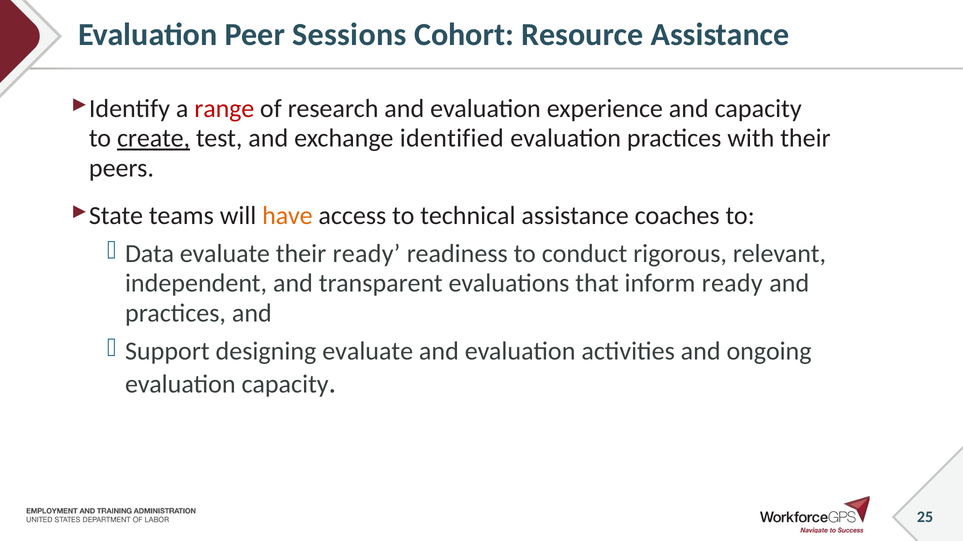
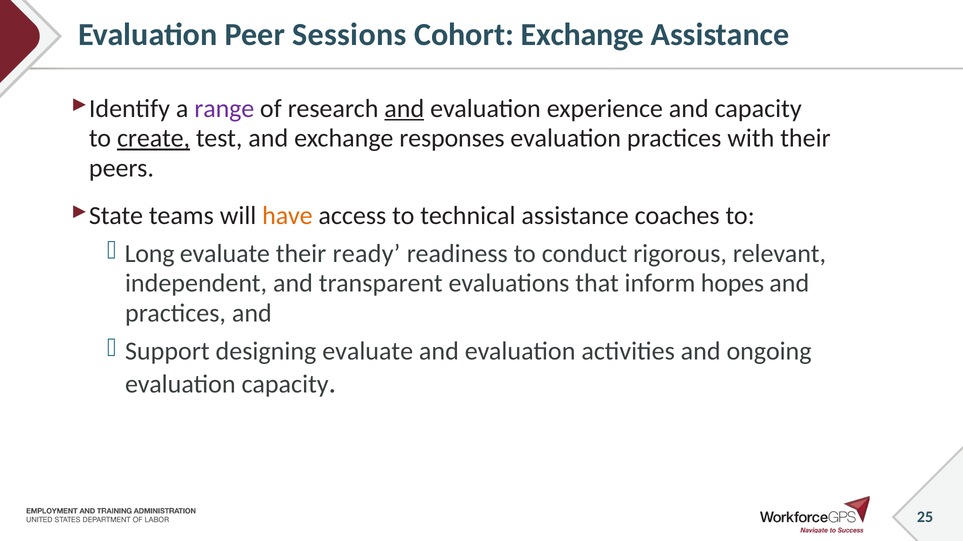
Cohort Resource: Resource -> Exchange (583, 34)
range colour: red -> purple (224, 109)
and underline: none -> present (404, 109)
identified: identified -> responses (452, 138)
Data: Data -> Long (150, 254)
inform ready: ready -> hopes (732, 284)
